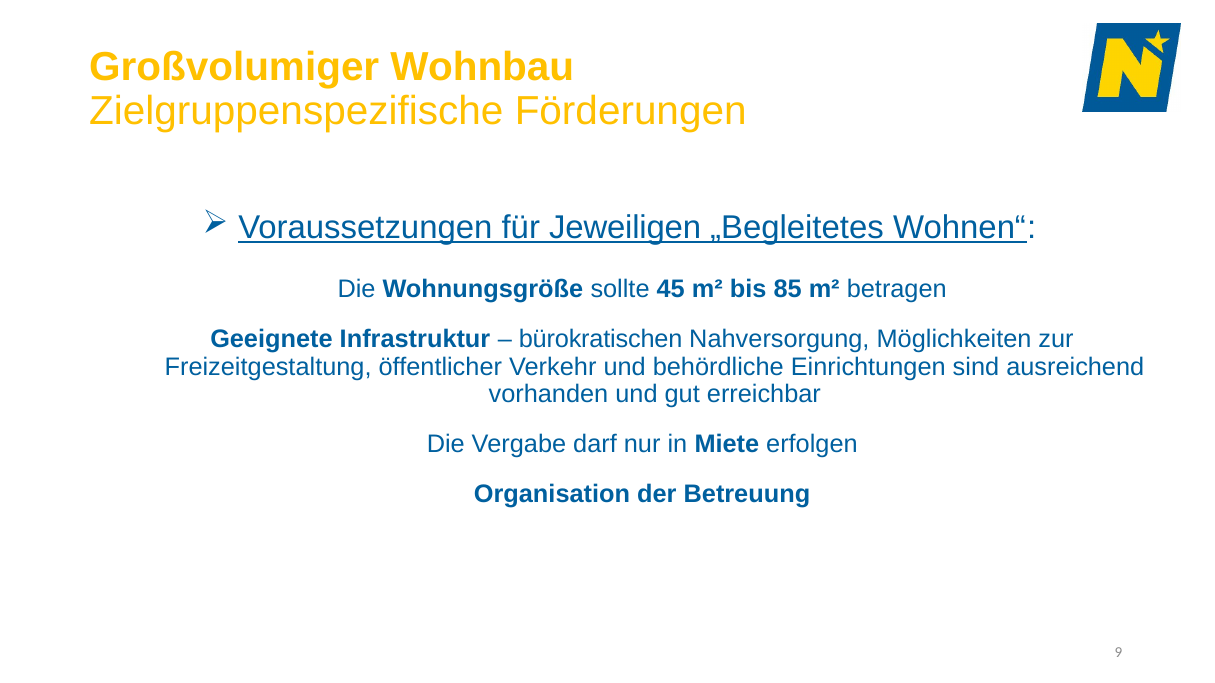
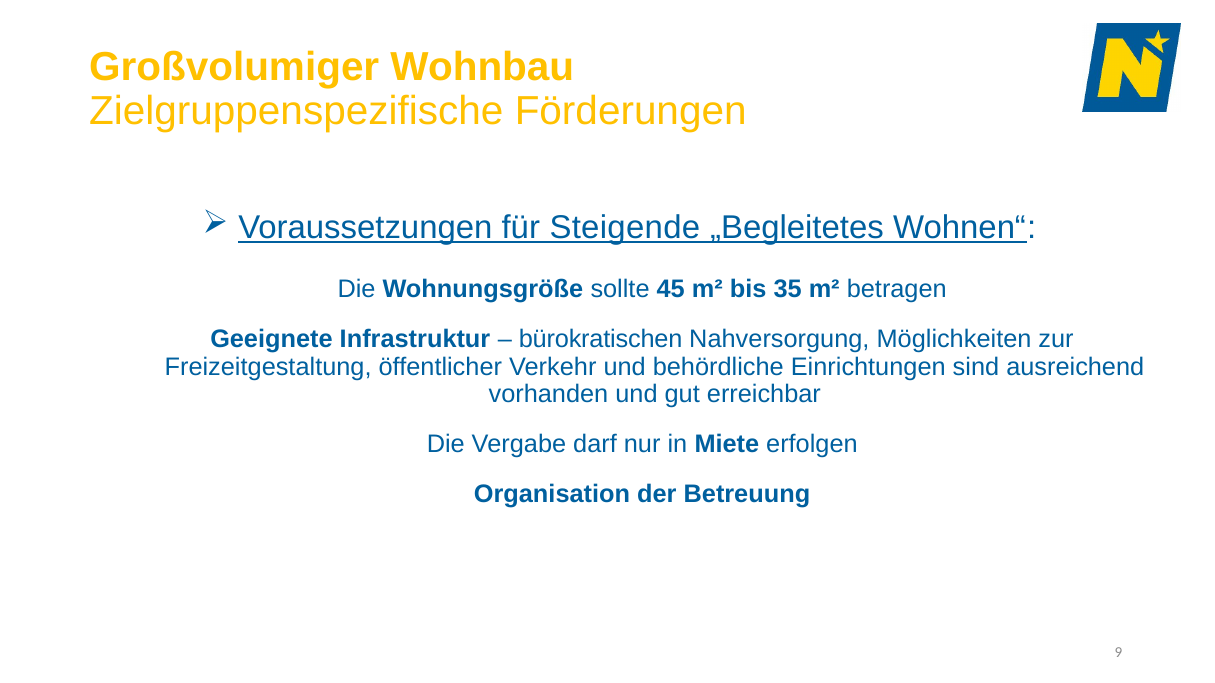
Jeweiligen: Jeweiligen -> Steigende (625, 228)
85: 85 -> 35 (788, 290)
